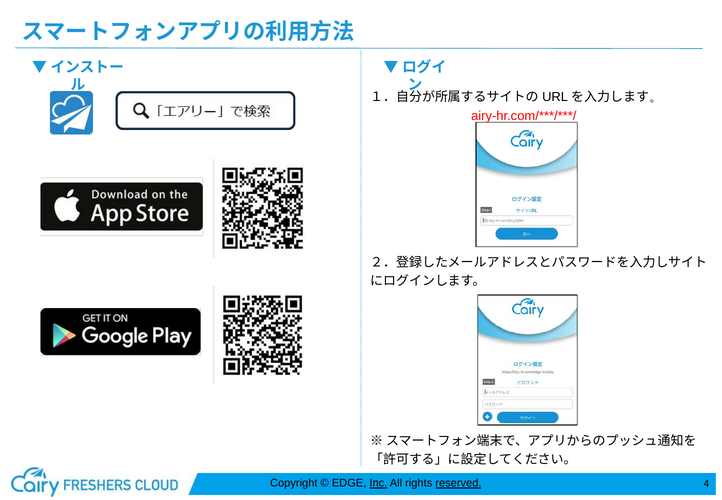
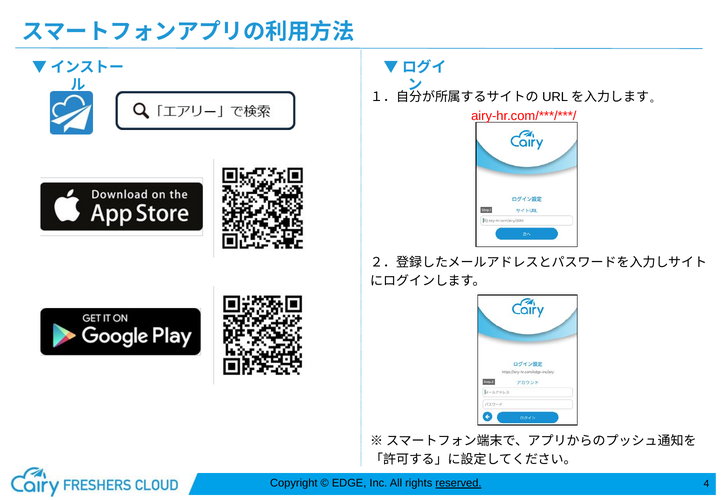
Inc underline: present -> none (378, 483)
